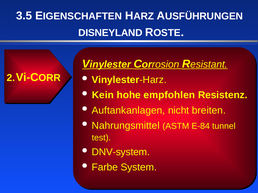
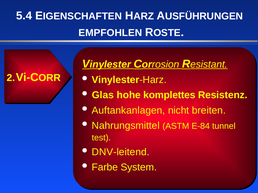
3.5: 3.5 -> 5.4 (24, 16)
DISNEYLAND: DISNEYLAND -> EMPFOHLEN (110, 33)
Kein: Kein -> Glas (103, 95)
empfohlen: empfohlen -> komplettes (169, 95)
DNV-system: DNV-system -> DNV-leitend (121, 152)
